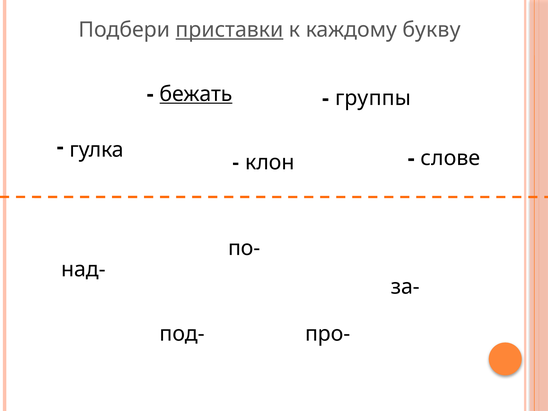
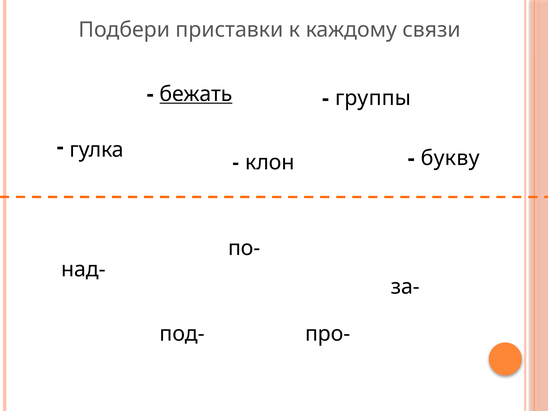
приставки underline: present -> none (230, 30)
букву: букву -> связи (432, 30)
слове: слове -> букву (450, 158)
